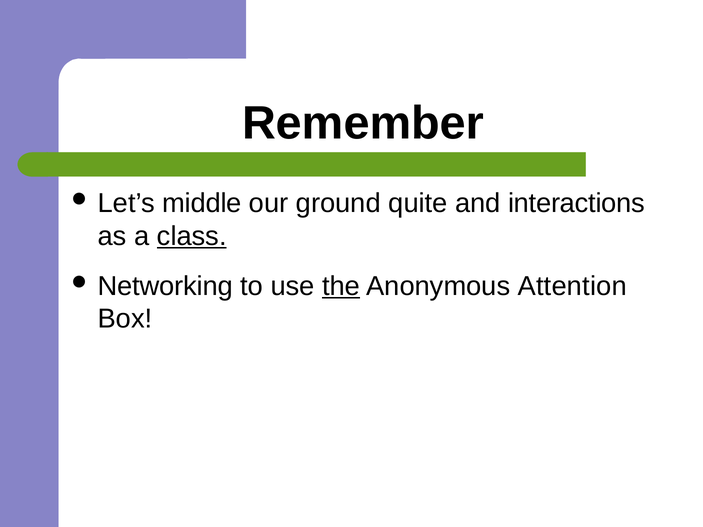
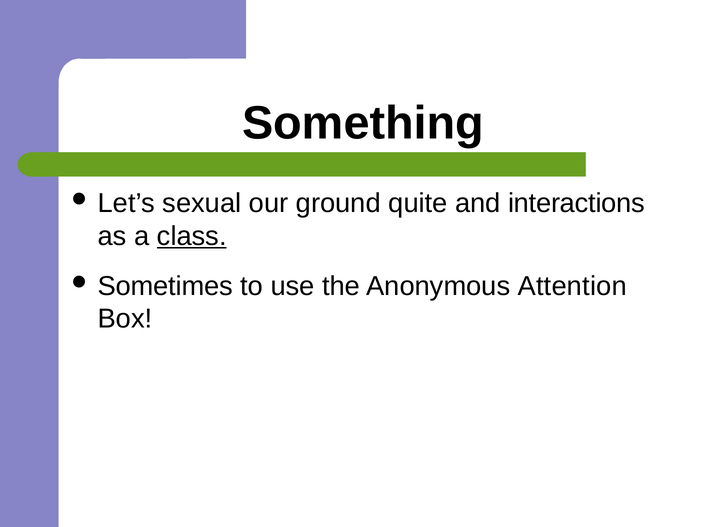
Remember: Remember -> Something (363, 123)
middle: middle -> sexual (202, 203)
Networking: Networking -> Sometimes (165, 286)
the underline: present -> none (341, 286)
